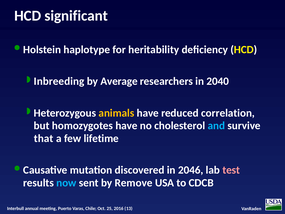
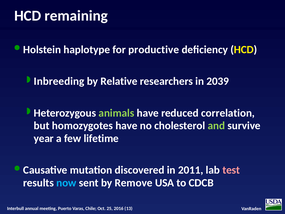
significant: significant -> remaining (76, 16)
heritability: heritability -> productive (154, 50)
Average: Average -> Relative (119, 81)
2040: 2040 -> 2039 (218, 81)
animals colour: yellow -> light green (116, 113)
and colour: light blue -> light green (216, 126)
that: that -> year (44, 138)
2046: 2046 -> 2011 (191, 170)
